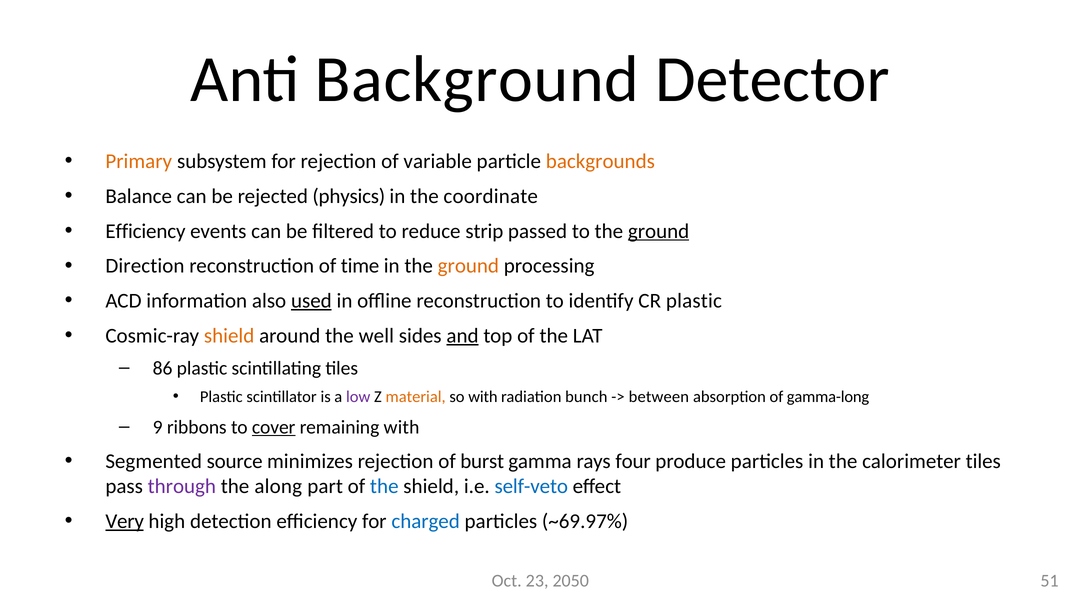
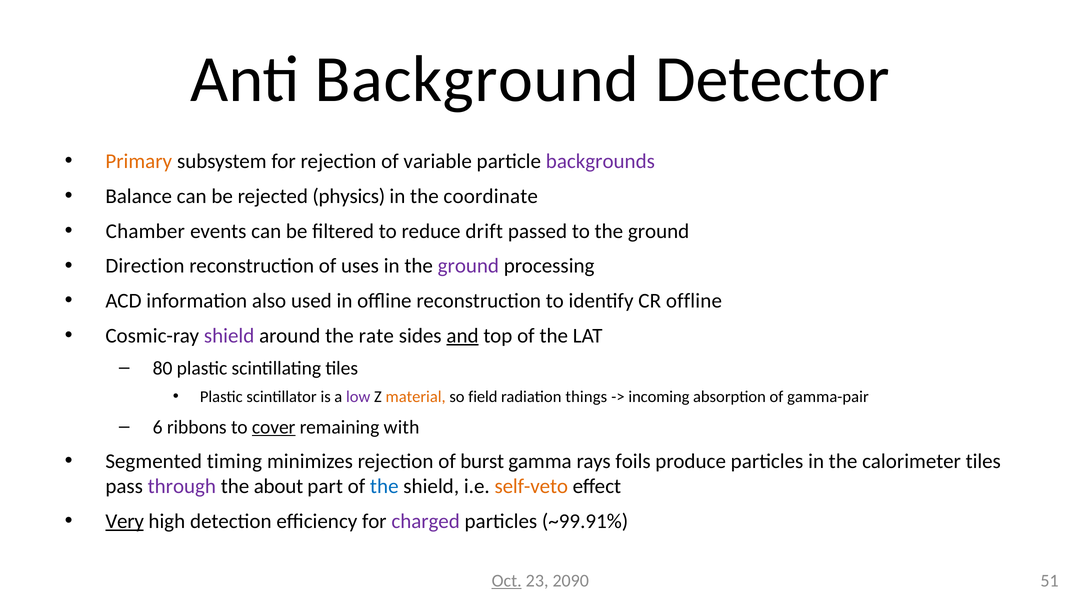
backgrounds colour: orange -> purple (600, 161)
Efficiency: Efficiency -> Chamber (145, 231)
strip: strip -> drift (484, 231)
ground underline: present -> none (659, 231)
time: time -> uses (360, 266)
ground colour: orange -> purple (468, 266)
used underline: present -> none (311, 301)
CR plastic: plastic -> offline (694, 301)
shield colour: orange -> purple (229, 336)
well: well -> rate (376, 336)
86: 86 -> 80 (163, 368)
so with: with -> field (483, 397)
bunch: bunch -> things (586, 397)
between: between -> incoming (659, 397)
gamma-long: gamma-long -> gamma-pair (828, 397)
9: 9 -> 6 (158, 427)
source: source -> timing (234, 461)
four: four -> foils (633, 461)
along: along -> about (278, 487)
self-veto colour: blue -> orange (531, 487)
charged colour: blue -> purple (426, 521)
~69.97%: ~69.97% -> ~99.91% (585, 521)
Oct underline: none -> present (507, 581)
2050: 2050 -> 2090 (571, 581)
